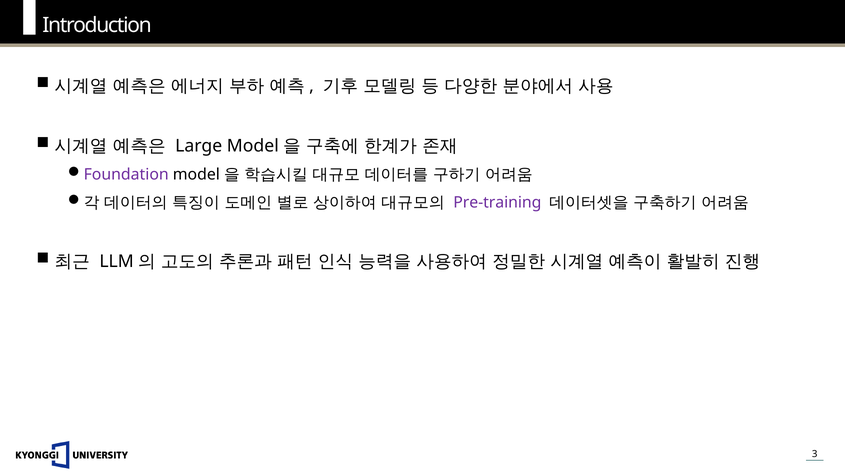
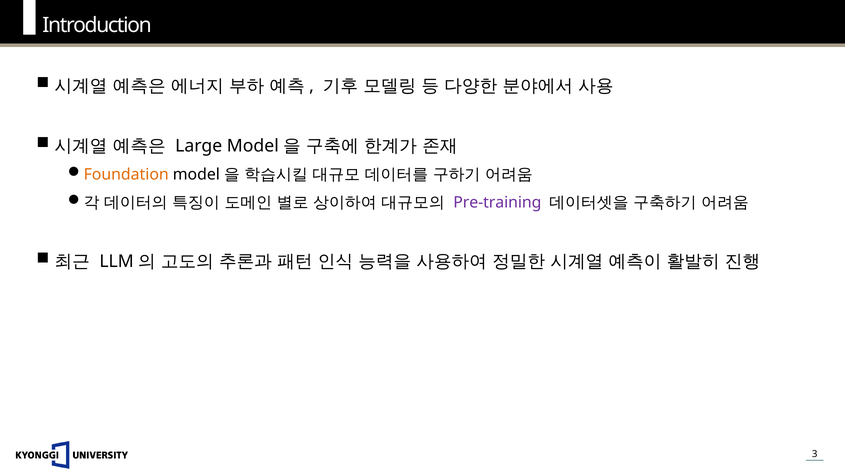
Foundation colour: purple -> orange (126, 175)
